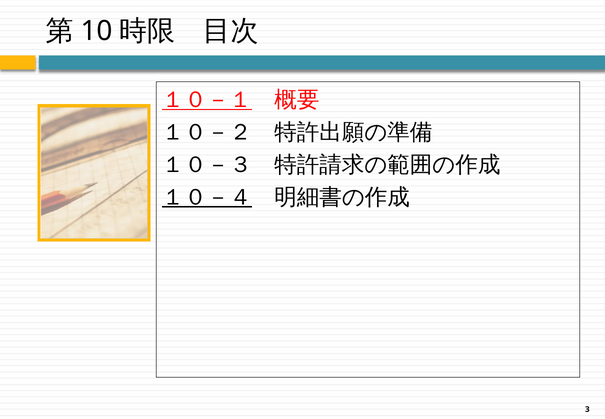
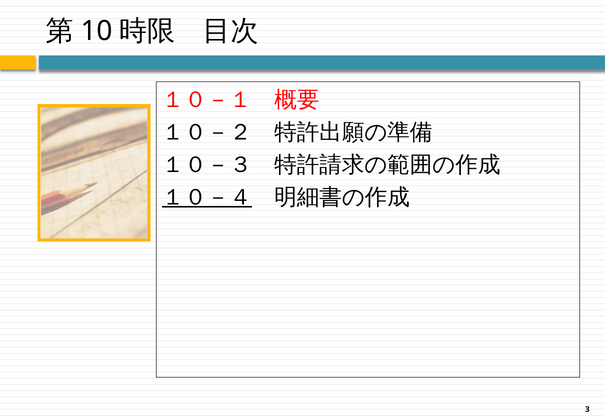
１０－１ underline: present -> none (207, 100)
